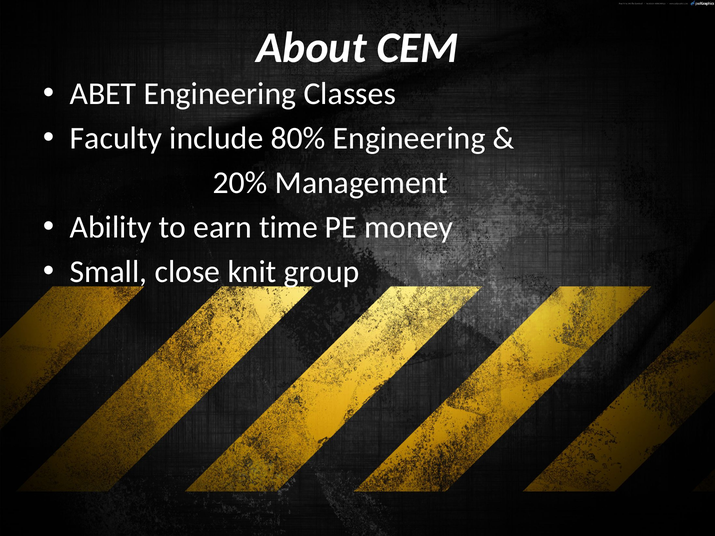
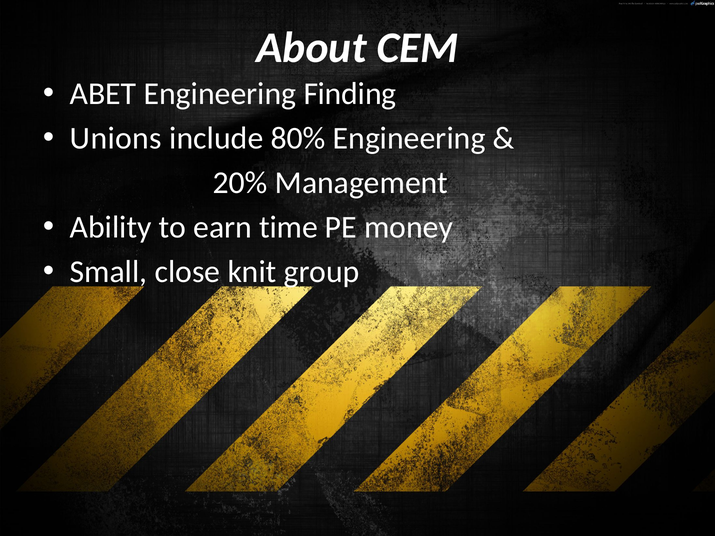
Classes: Classes -> Finding (350, 94)
Faculty: Faculty -> Unions (116, 139)
